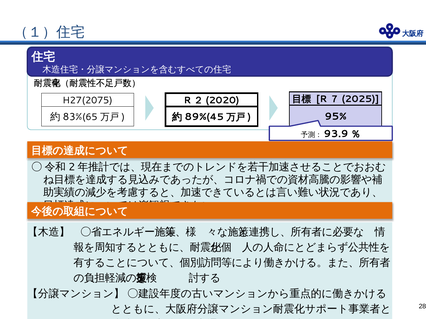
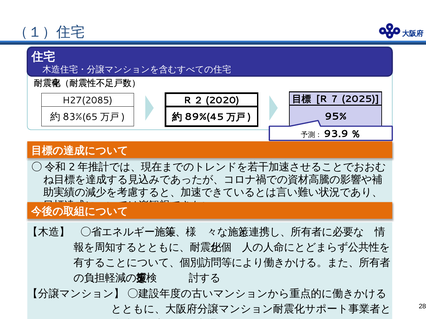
H27(2075: H27(2075 -> H27(2085 (88, 100)
